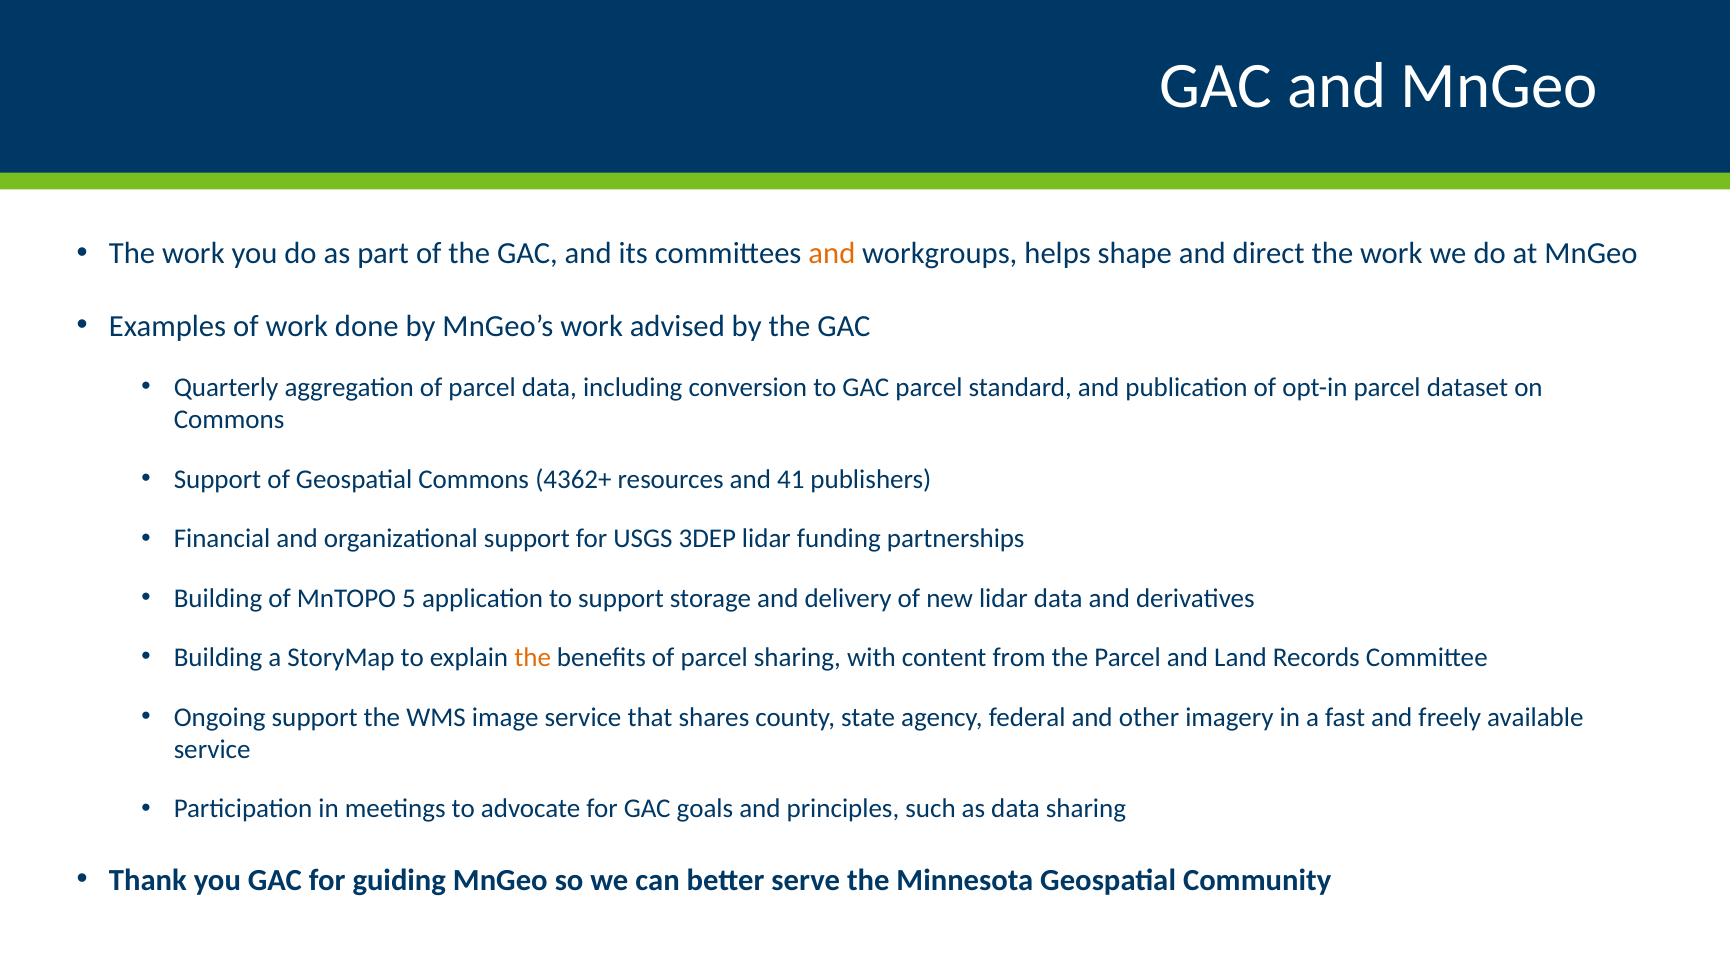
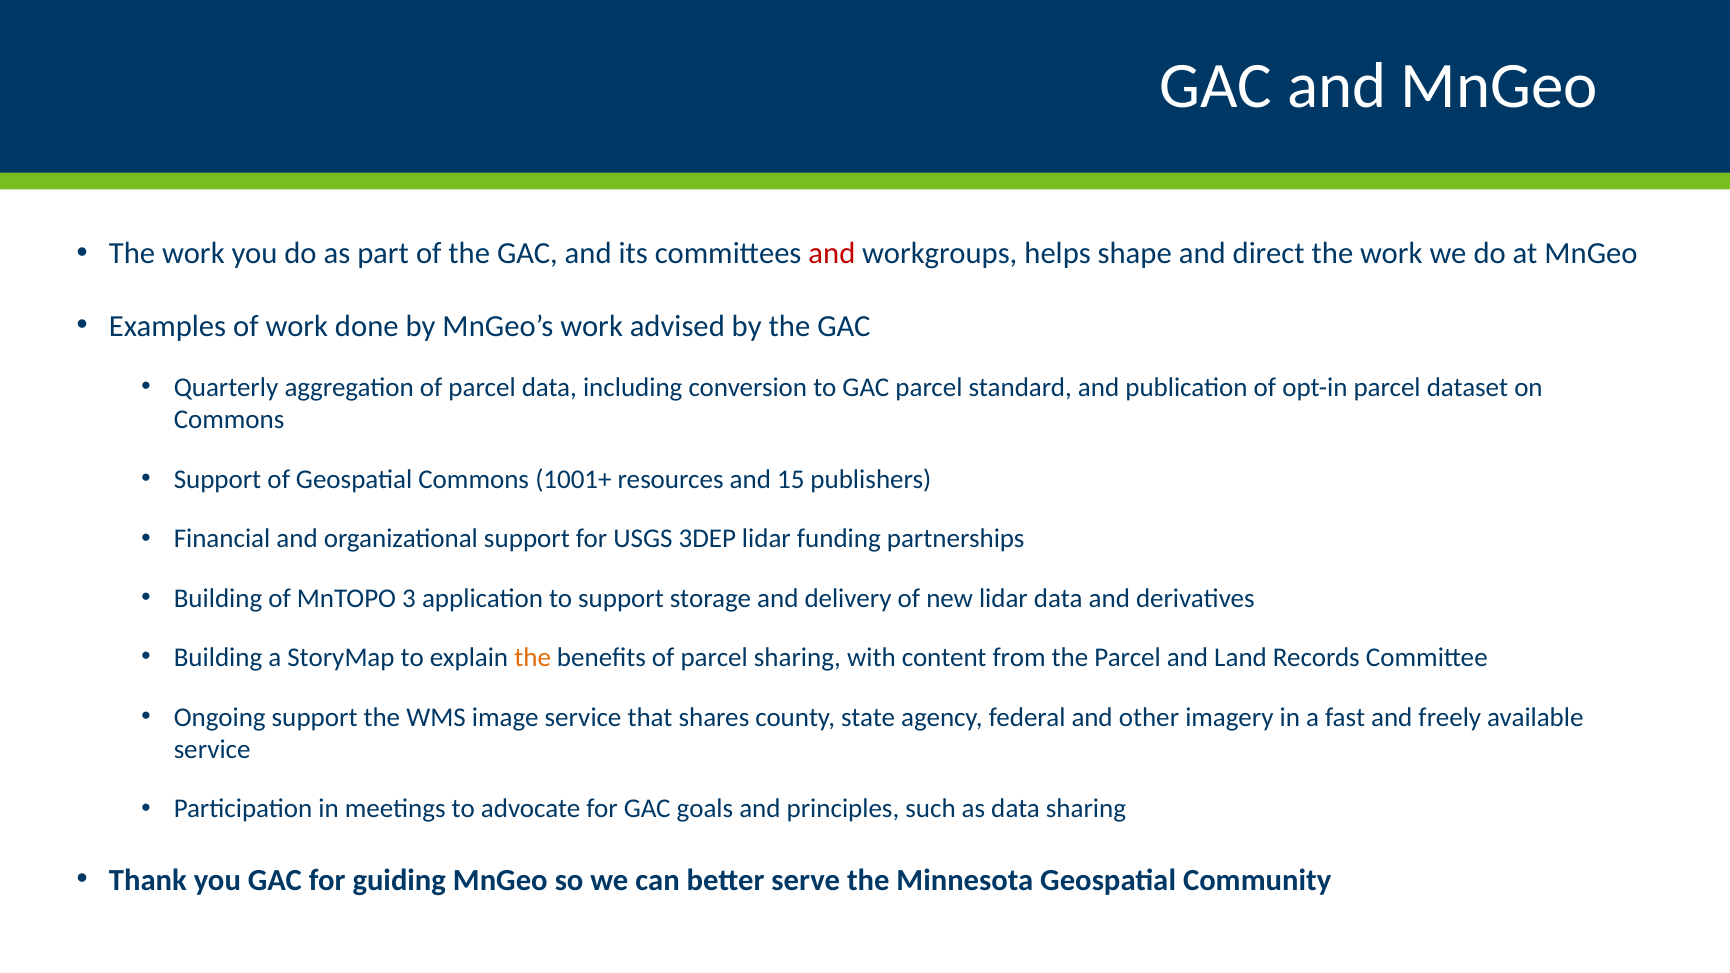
and colour: orange -> red (832, 253)
4362+: 4362+ -> 1001+ (573, 479)
41: 41 -> 15 (791, 479)
5: 5 -> 3 (409, 598)
